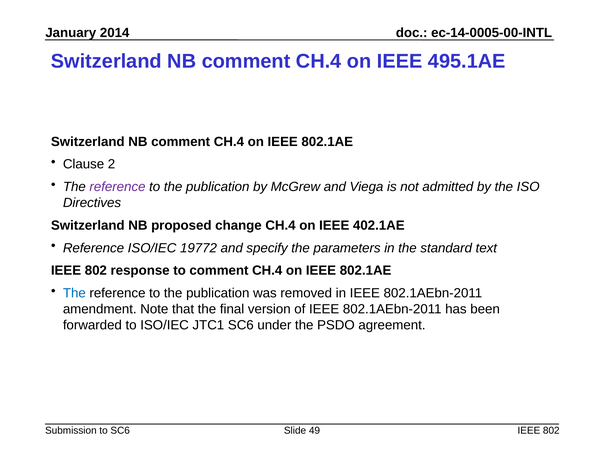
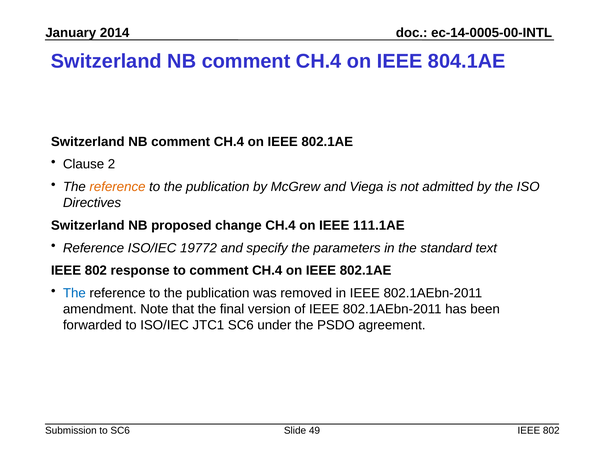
495.1AE: 495.1AE -> 804.1AE (467, 61)
reference colour: purple -> orange (117, 187)
402.1AE: 402.1AE -> 111.1AE (379, 226)
